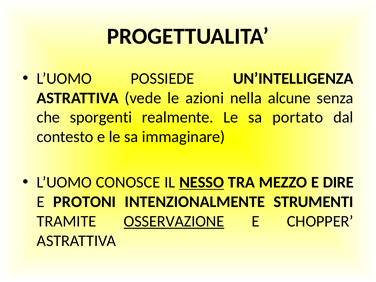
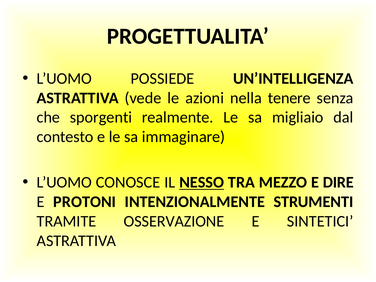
alcune: alcune -> tenere (289, 98)
portato: portato -> migliaio (298, 117)
OSSERVAZIONE underline: present -> none (174, 221)
CHOPPER: CHOPPER -> SINTETICI (320, 221)
